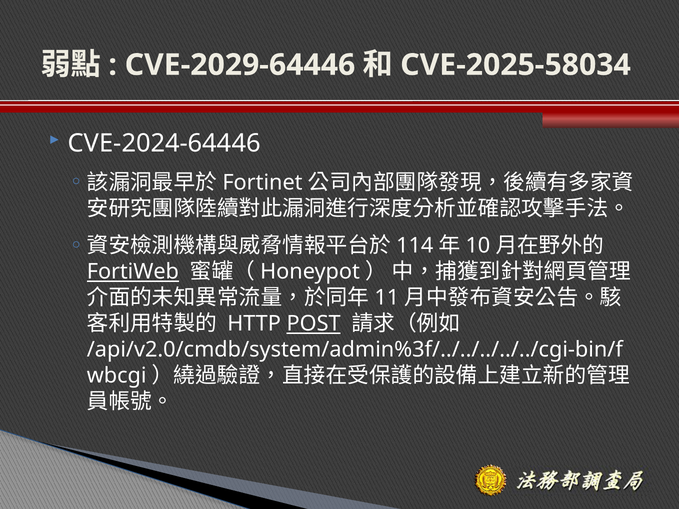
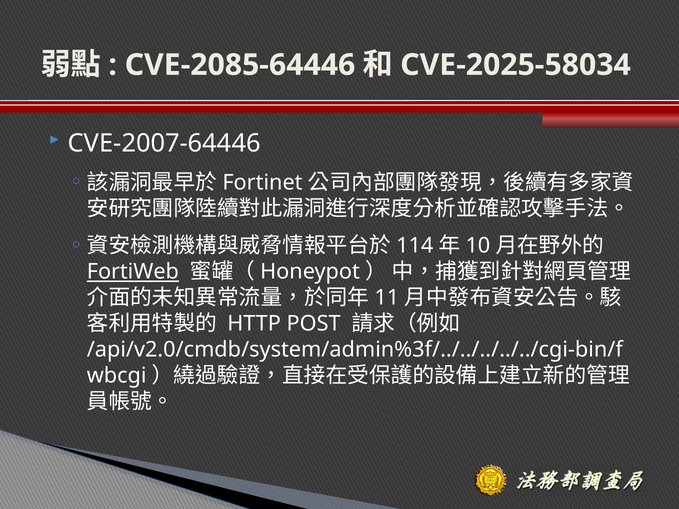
CVE-2029-64446: CVE-2029-64446 -> CVE-2085-64446 (240, 65)
CVE-2024-64446: CVE-2024-64446 -> CVE-2007-64446 (164, 143)
POST underline: present -> none (314, 324)
